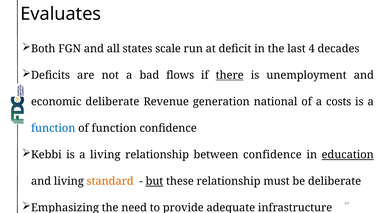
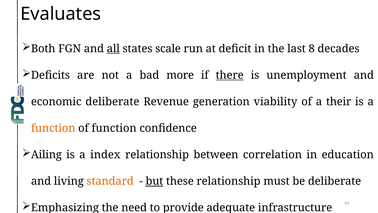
all underline: none -> present (113, 49)
4: 4 -> 8 (312, 49)
flows: flows -> more (180, 75)
national: national -> viability (276, 102)
costs: costs -> their (339, 102)
function colour: blue -> orange (53, 128)
Kebbi: Kebbi -> Ailing (46, 155)
a living: living -> index (105, 155)
between confidence: confidence -> correlation (272, 155)
education underline: present -> none (348, 155)
